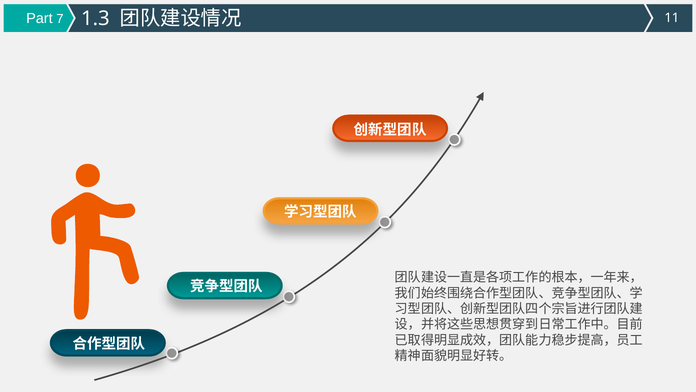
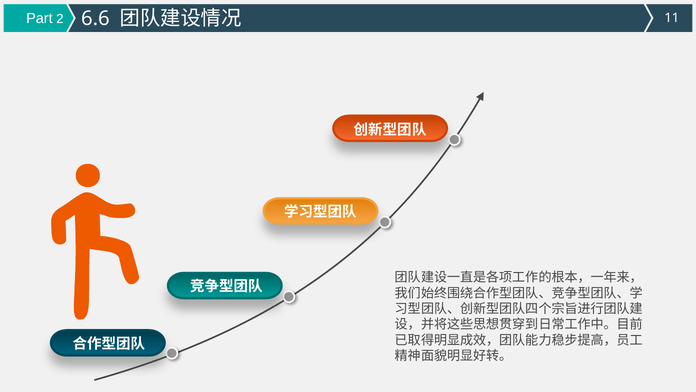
7: 7 -> 2 (60, 19)
1.3: 1.3 -> 6.6 (95, 19)
